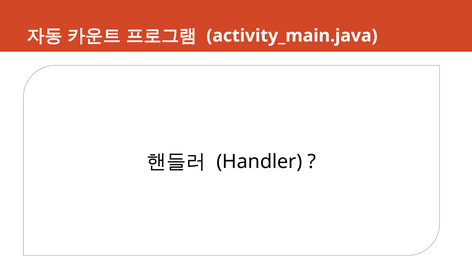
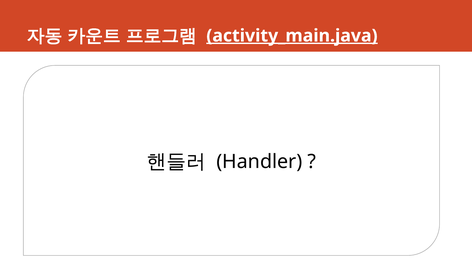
activity_main.java underline: none -> present (292, 36)
